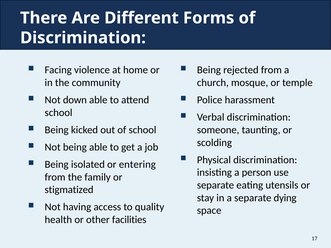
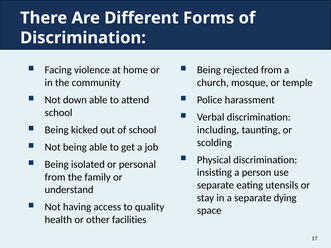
someone: someone -> including (218, 130)
entering: entering -> personal (137, 165)
stigmatized: stigmatized -> understand (69, 190)
